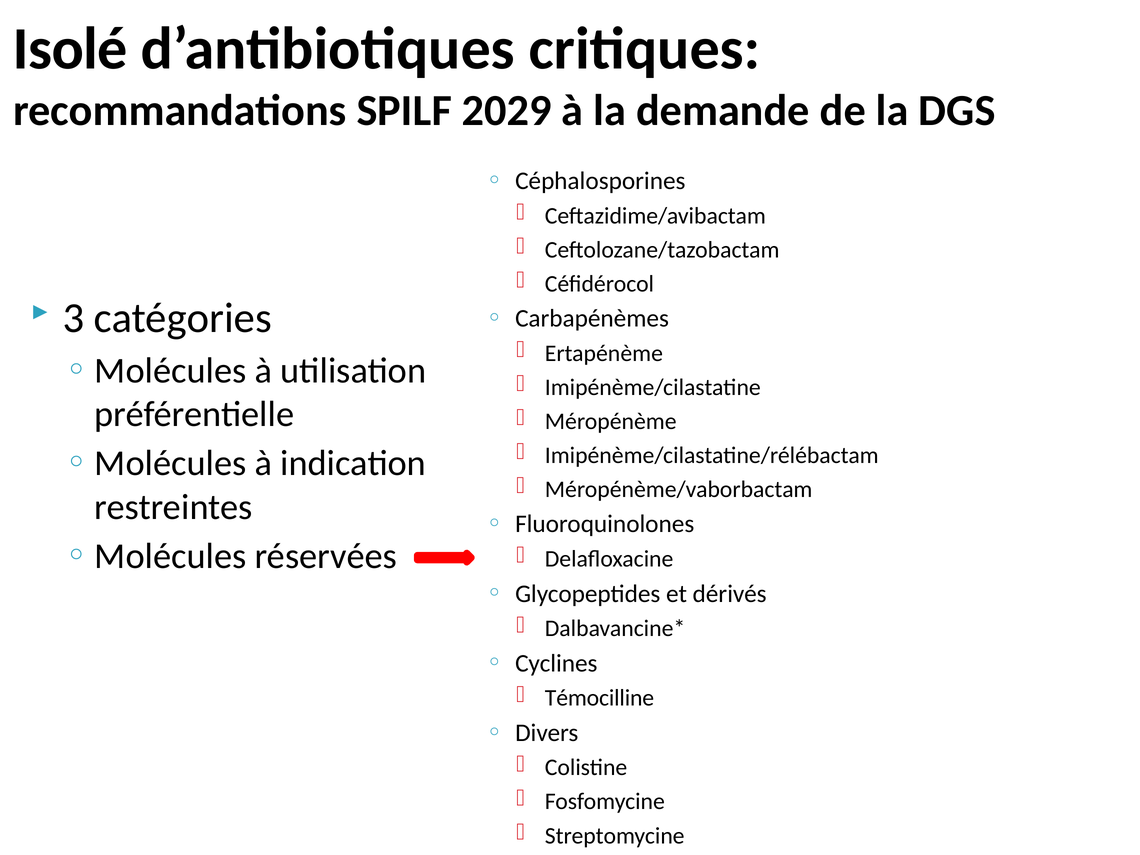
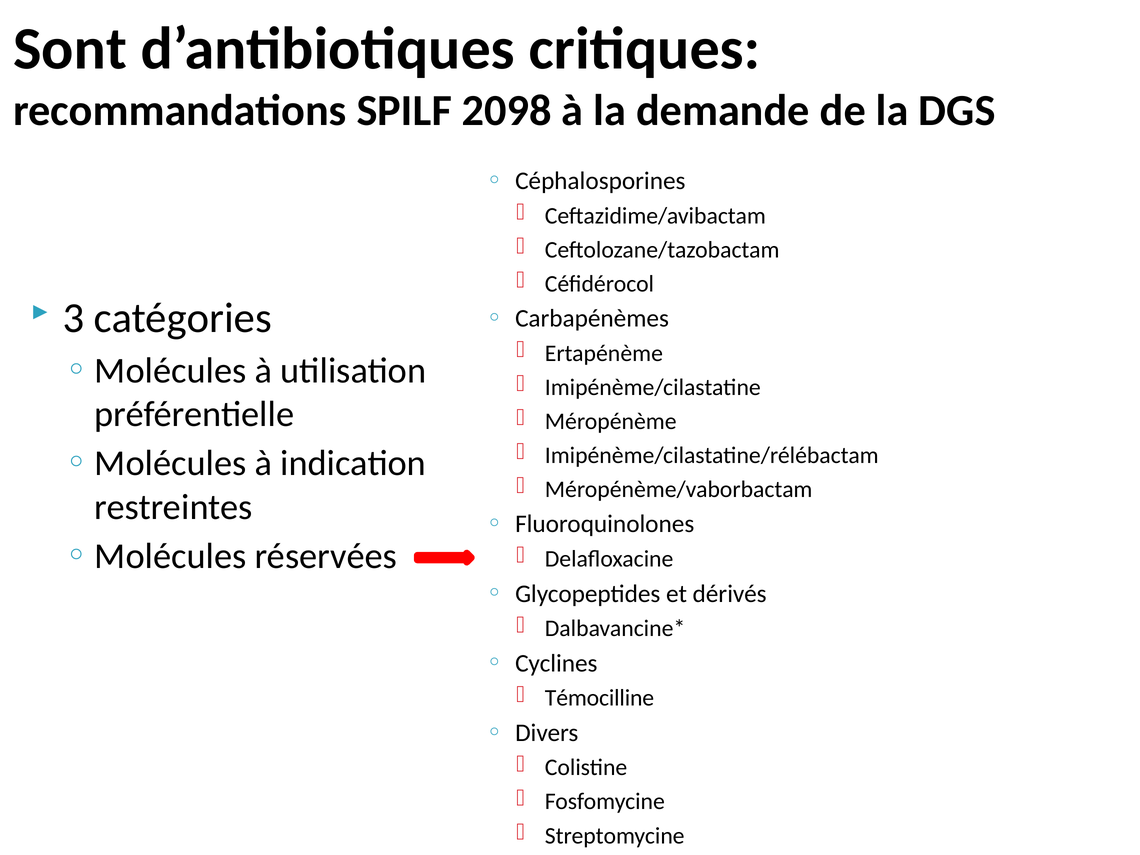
Isolé: Isolé -> Sont (70, 49)
2029: 2029 -> 2098 (507, 110)
